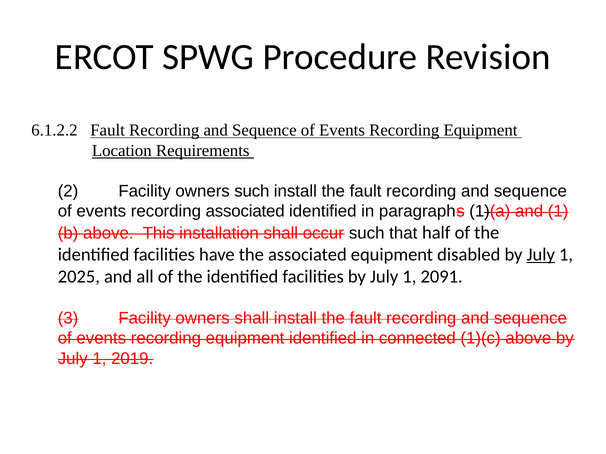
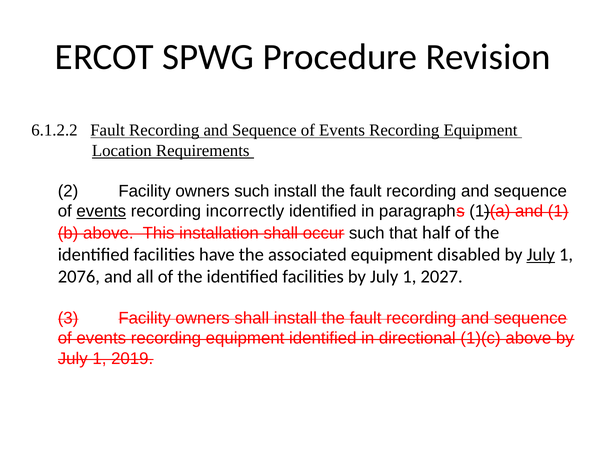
events underline: none -> present (101, 211)
recording associated: associated -> incorrectly (245, 211)
2025: 2025 -> 2076 (79, 277)
2091: 2091 -> 2027 (442, 277)
connected: connected -> directional (417, 339)
